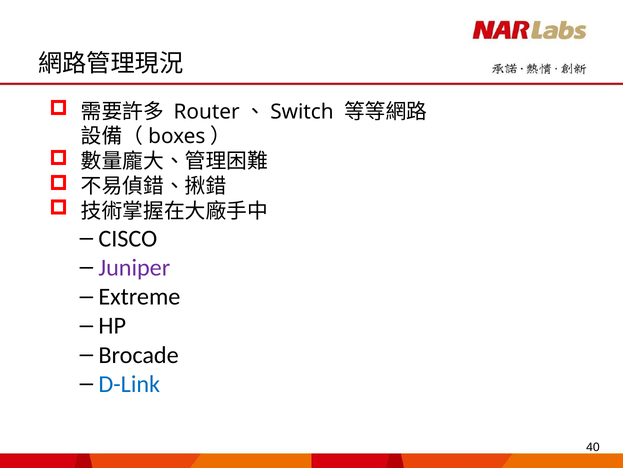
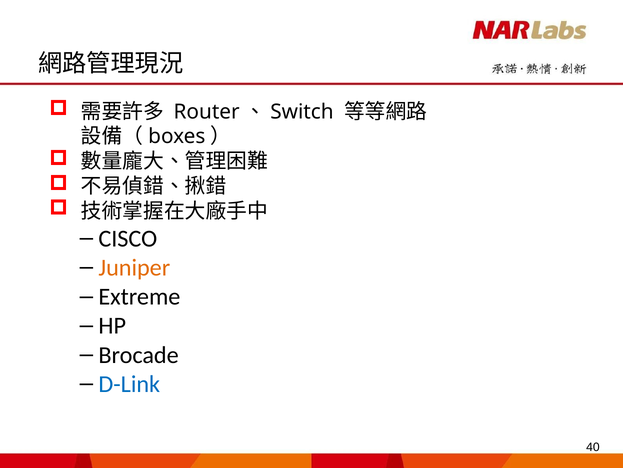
Juniper colour: purple -> orange (134, 267)
